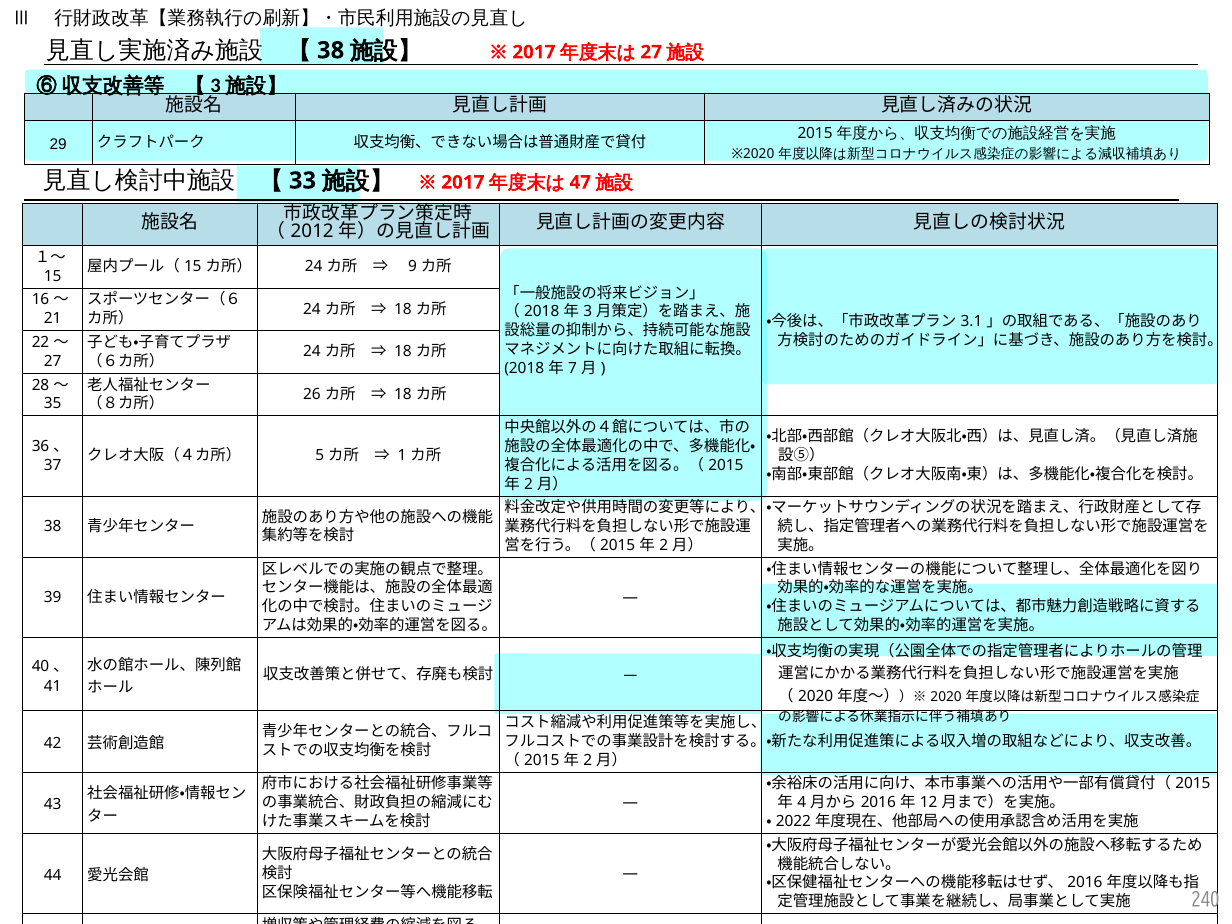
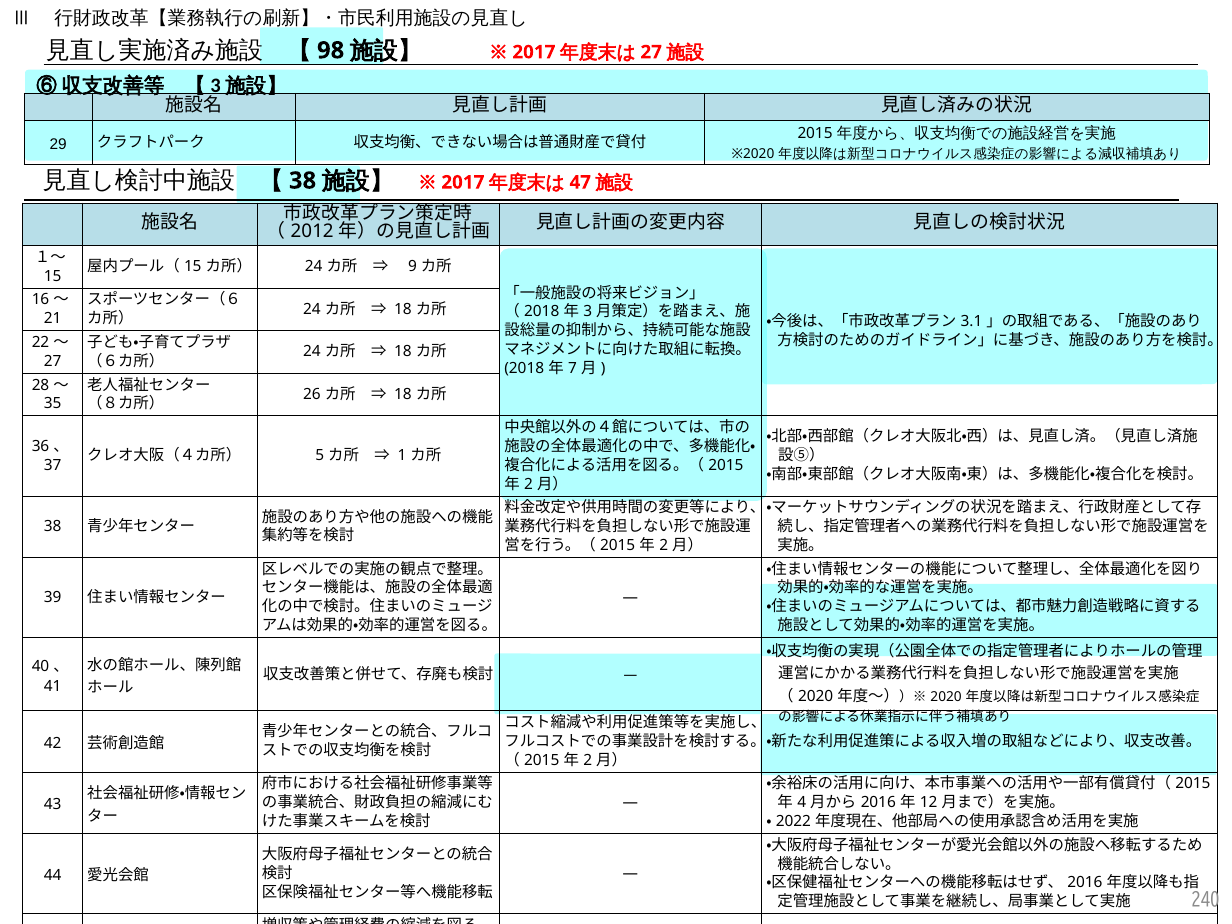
38: 38 -> 98 (331, 50)
33: 33 -> 38 (303, 181)
